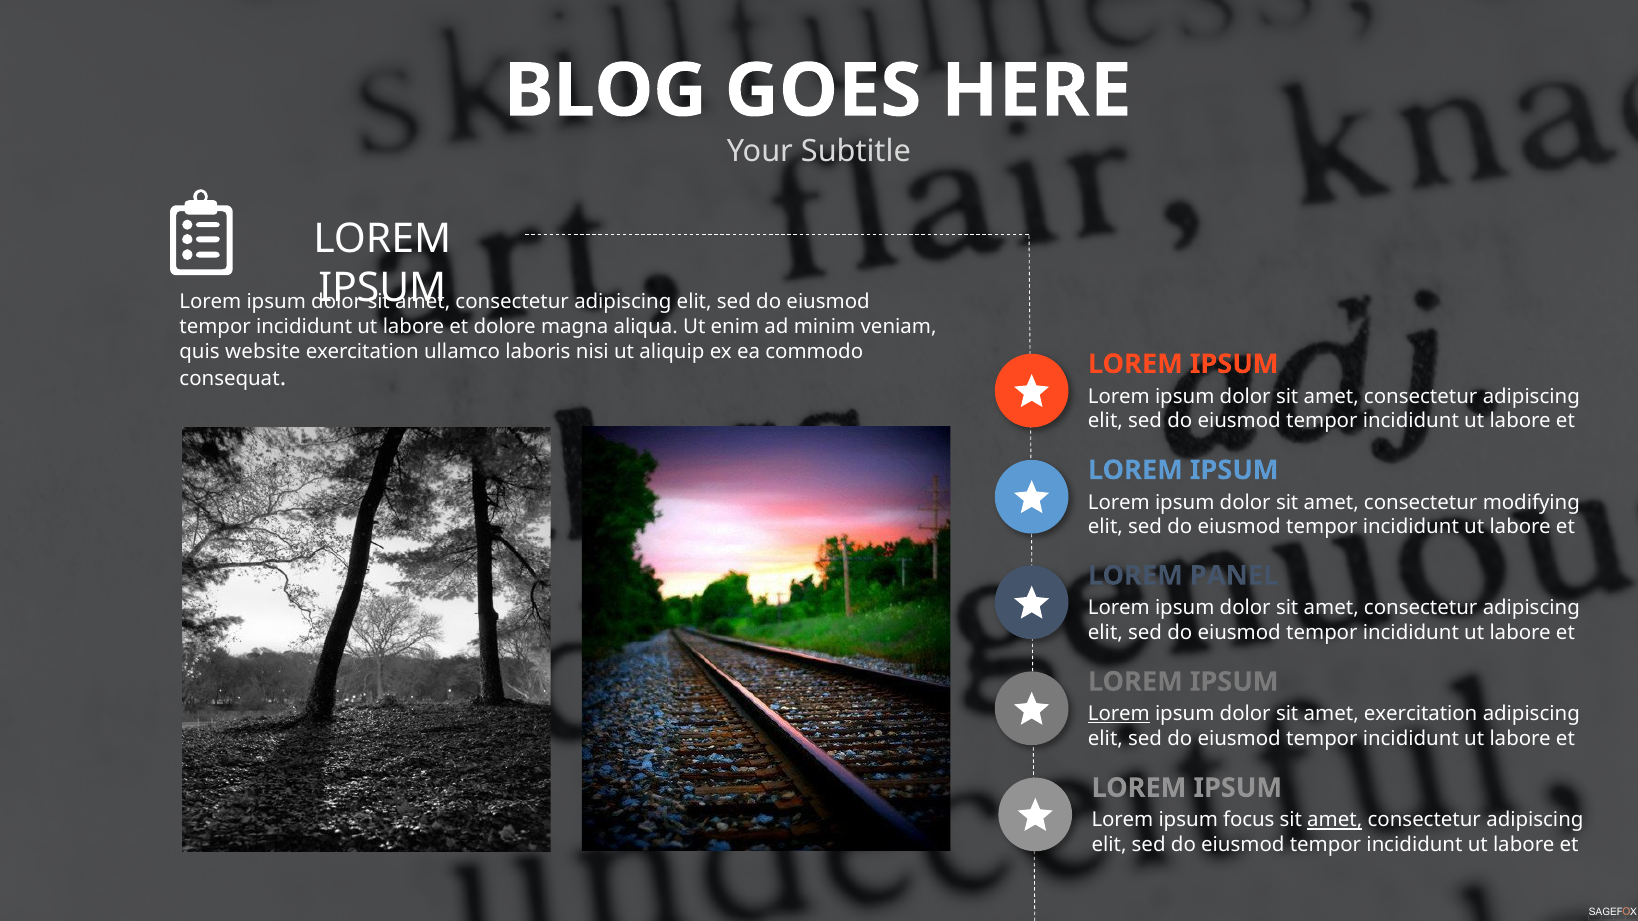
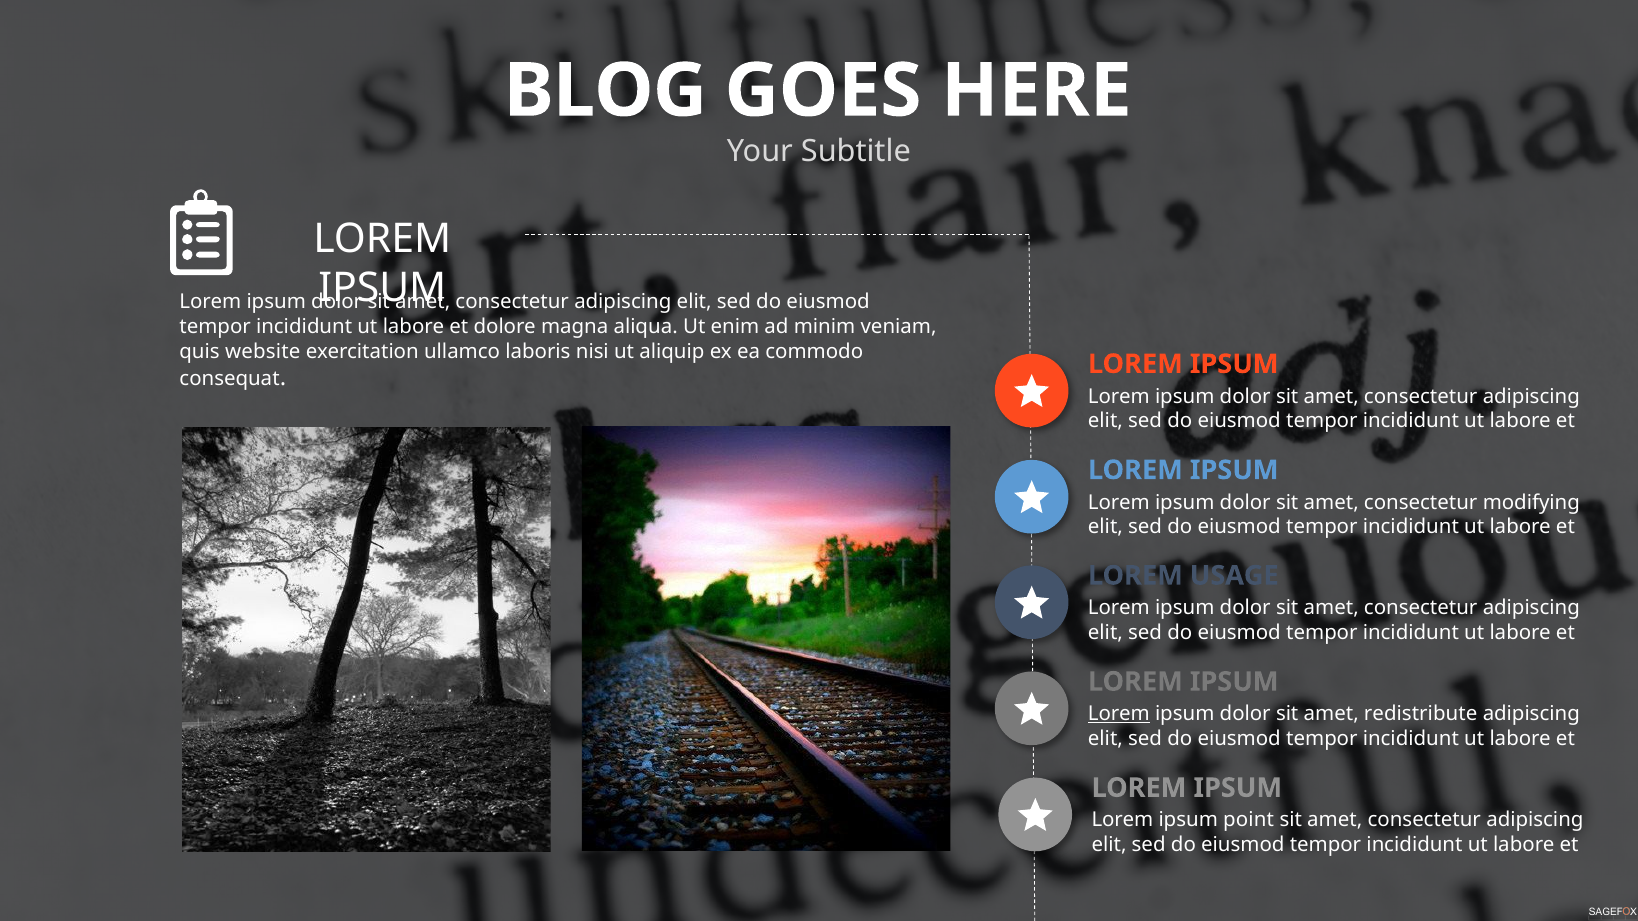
PANEL: PANEL -> USAGE (1234, 576)
amet exercitation: exercitation -> redistribute (1421, 714)
focus: focus -> point (1249, 820)
amet underline: present -> none (1335, 820)
